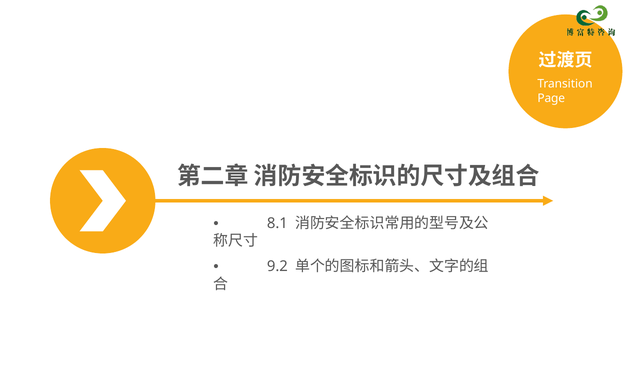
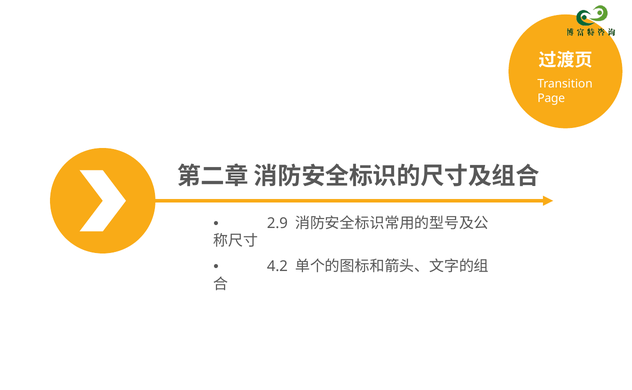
8.1: 8.1 -> 2.9 (277, 223)
9.2: 9.2 -> 4.2 (277, 266)
